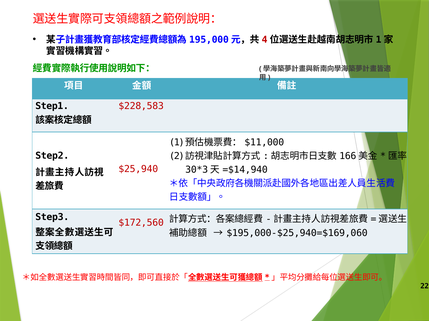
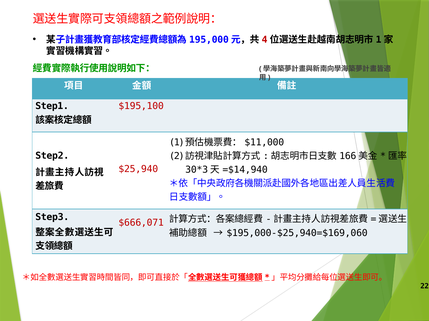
$228,583: $228,583 -> $195,100 (141, 106)
$172,560: $172,560 -> $666,071 (141, 223)
